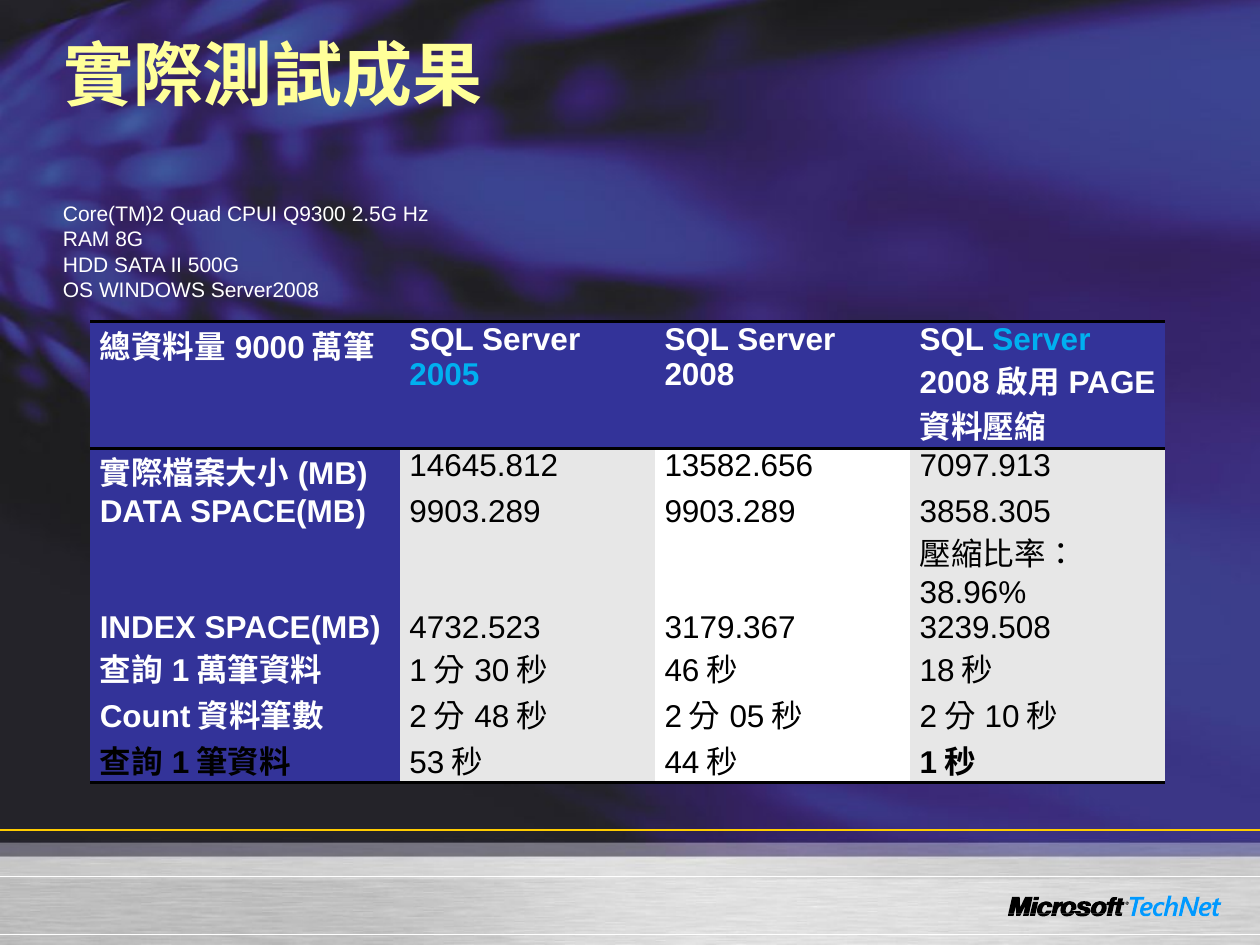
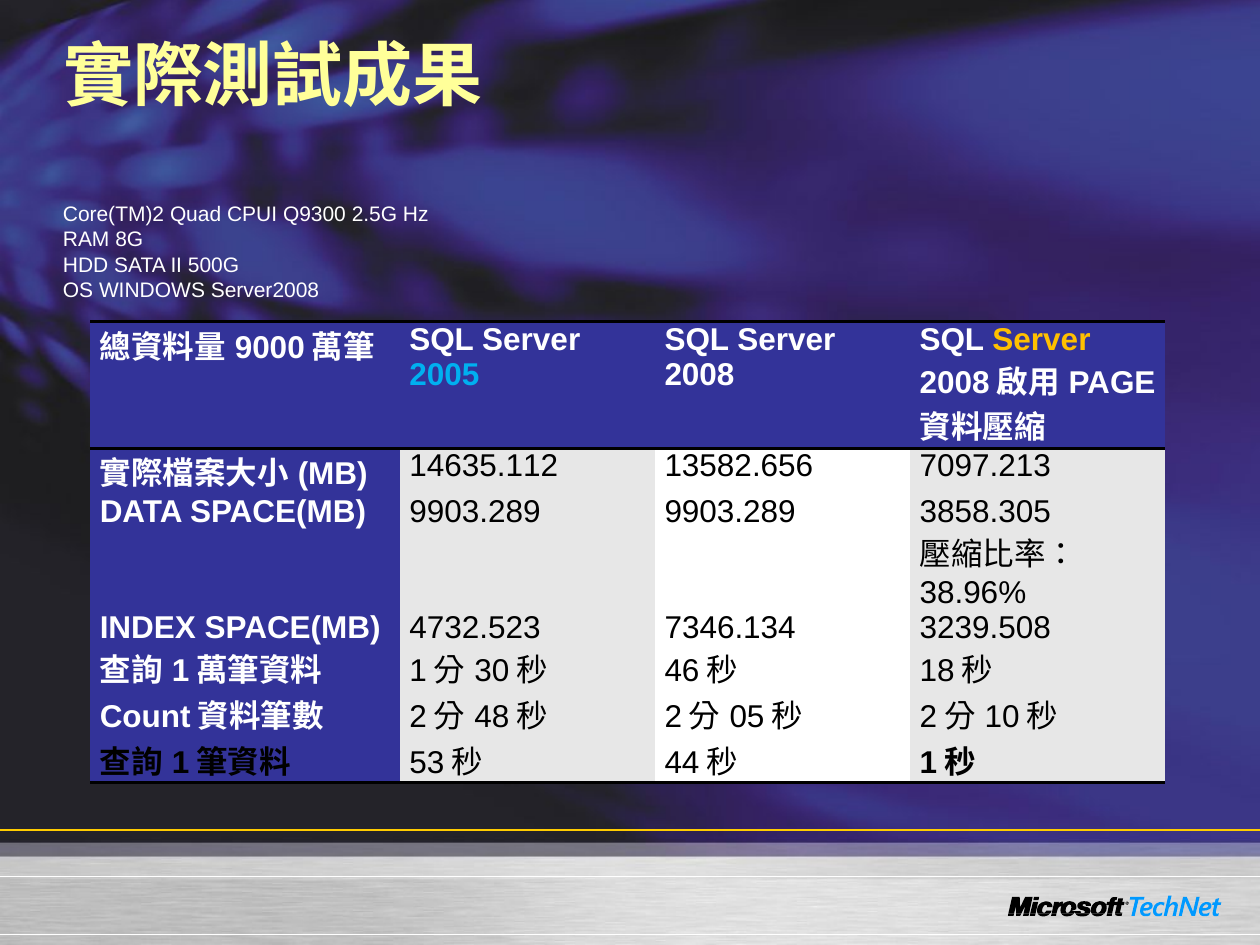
Server colour: light blue -> yellow (1041, 340)
14645.812: 14645.812 -> 14635.112 (484, 466)
7097.913: 7097.913 -> 7097.213 (985, 466)
3179.367: 3179.367 -> 7346.134 (730, 628)
